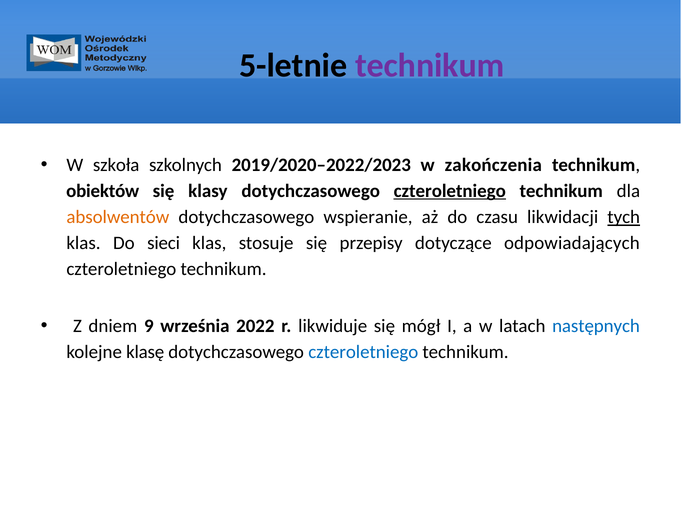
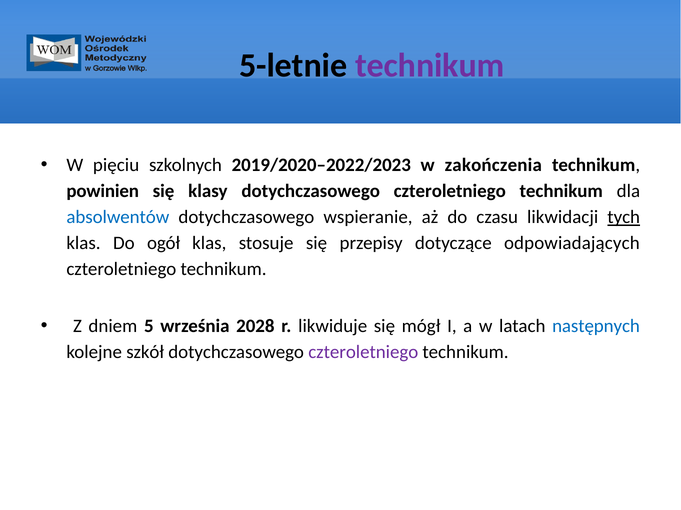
szkoła: szkoła -> pięciu (116, 165)
obiektów: obiektów -> powinien (103, 191)
czteroletniego underline: present -> none (450, 191)
absolwentów colour: orange -> blue (118, 217)
sieci: sieci -> ogół (164, 243)
9: 9 -> 5 (149, 326)
2022: 2022 -> 2028 (255, 326)
klasę: klasę -> szkół (145, 353)
czteroletniego colour: blue -> purple (363, 353)
